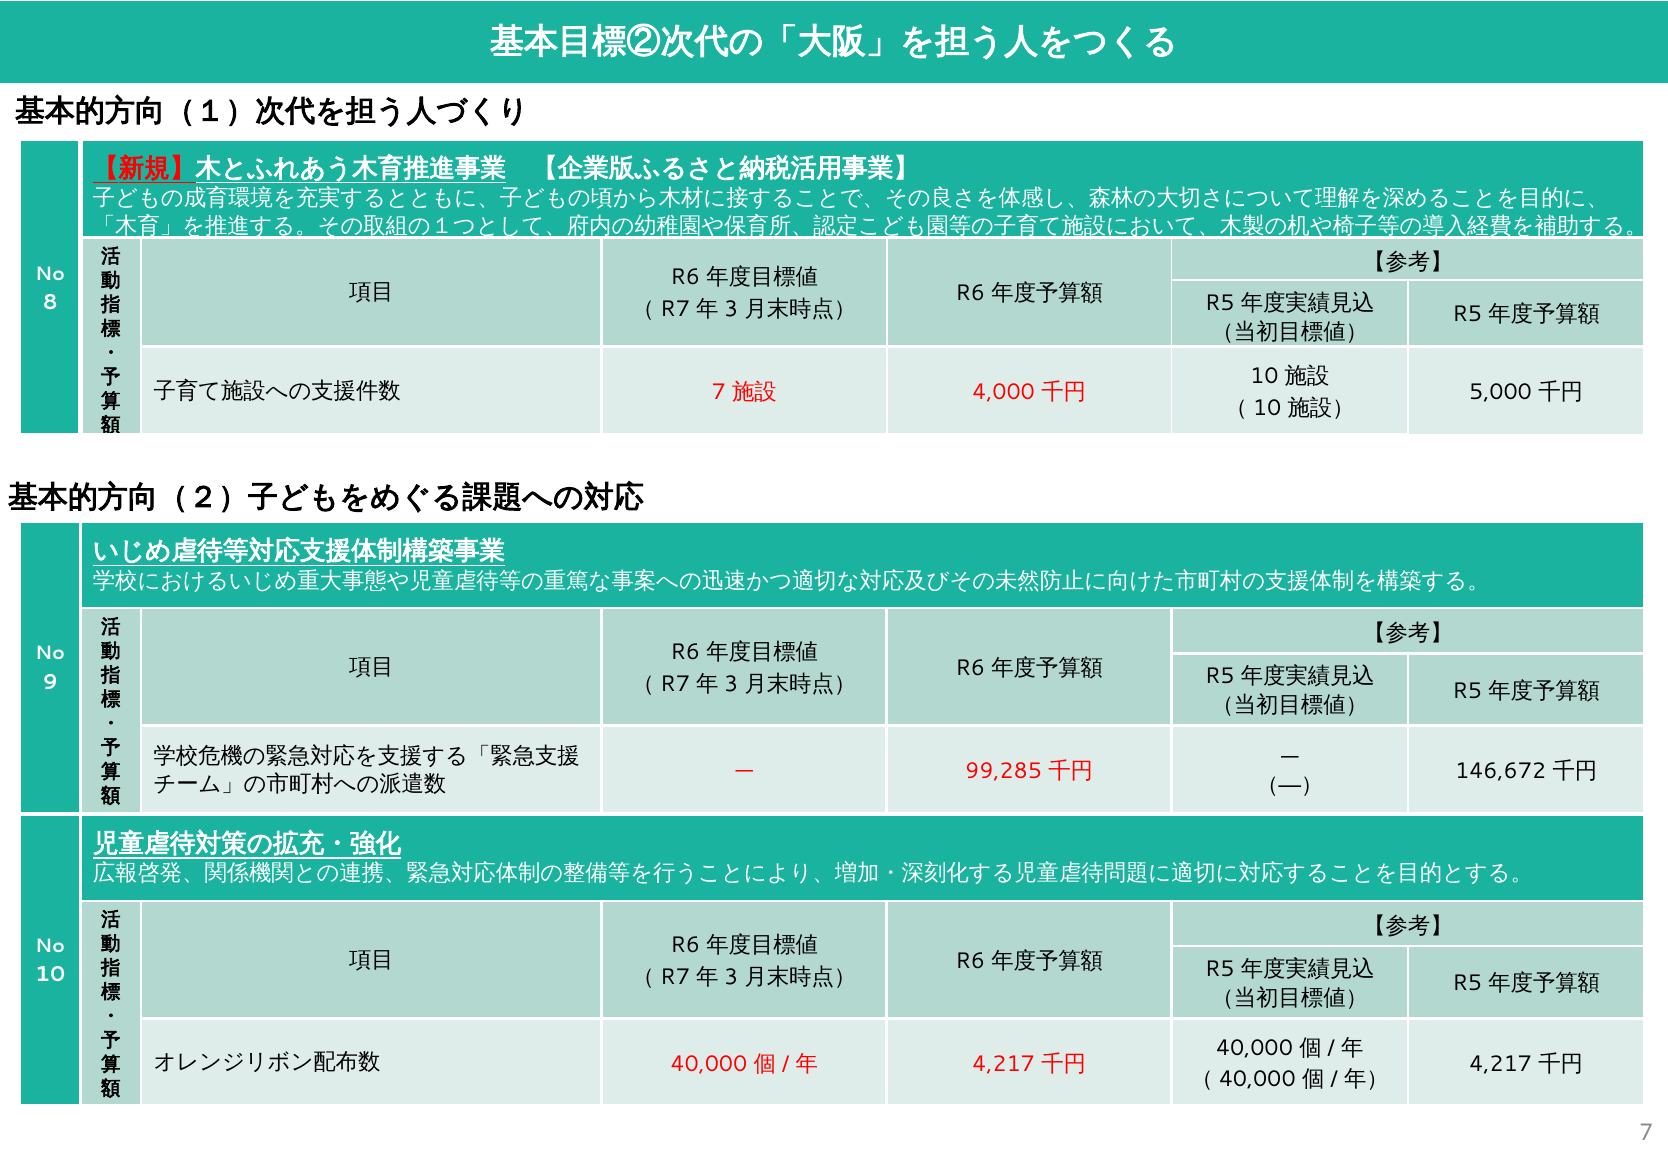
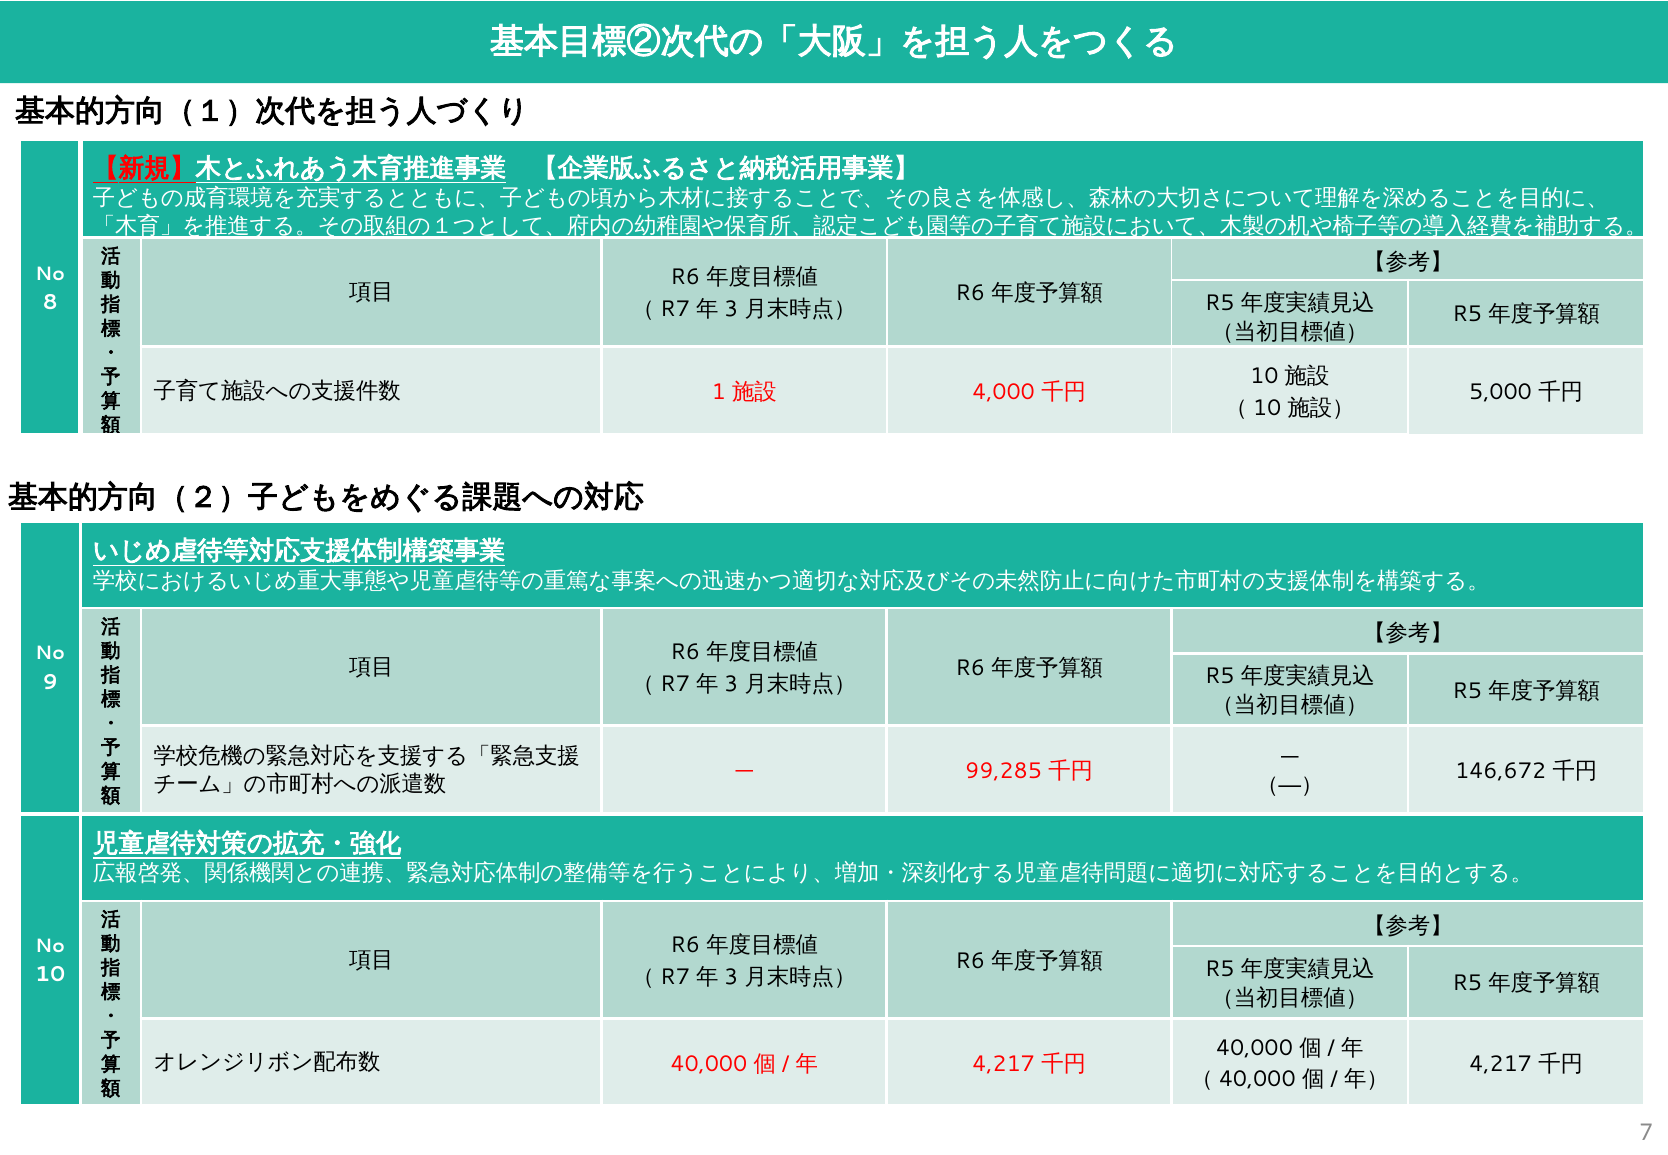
7: 7 -> 1 (719, 392)
